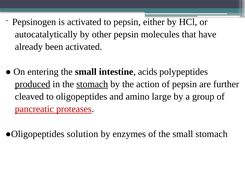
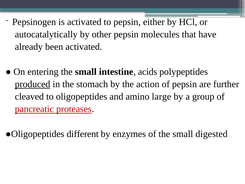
stomach underline: present -> none (92, 84)
solution: solution -> different (83, 134)
small stomach: stomach -> digested (212, 134)
